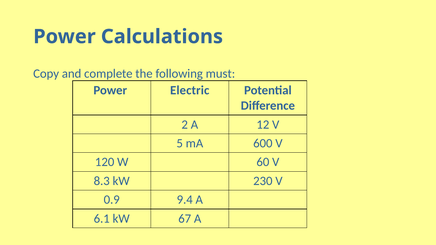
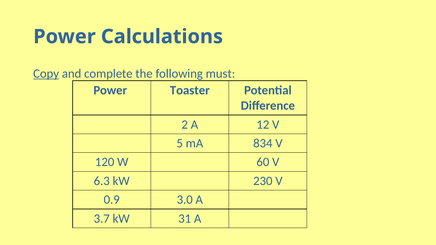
Copy underline: none -> present (46, 74)
Electric: Electric -> Toaster (190, 90)
600: 600 -> 834 (263, 143)
8.3: 8.3 -> 6.3 (102, 181)
9.4: 9.4 -> 3.0 (185, 200)
6.1: 6.1 -> 3.7 (102, 219)
67: 67 -> 31 (185, 219)
